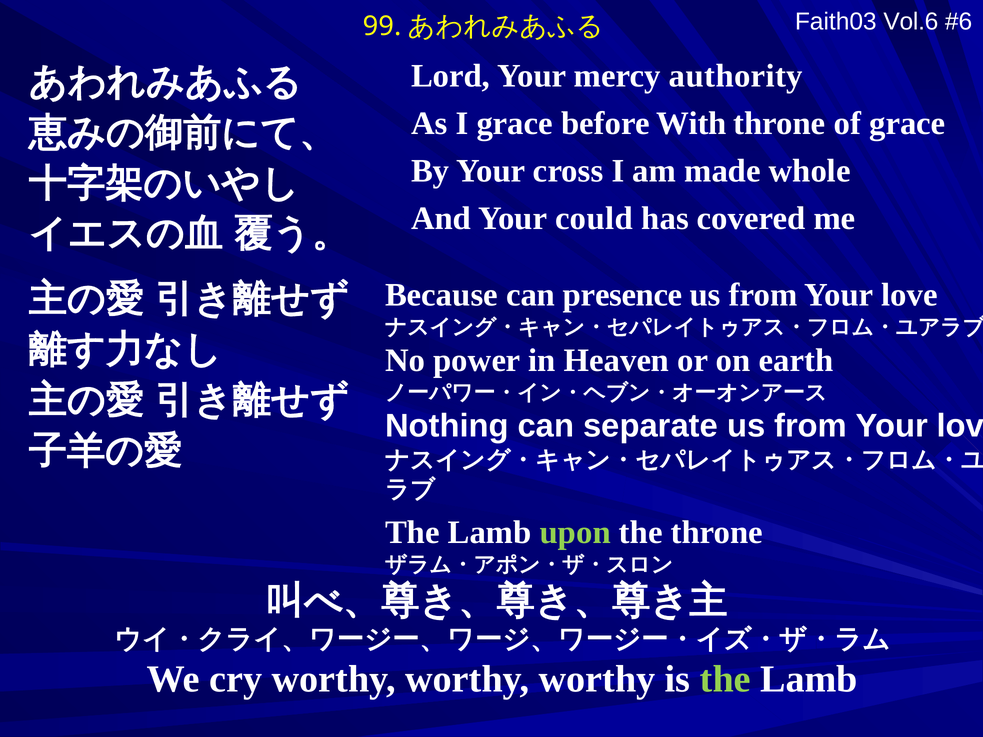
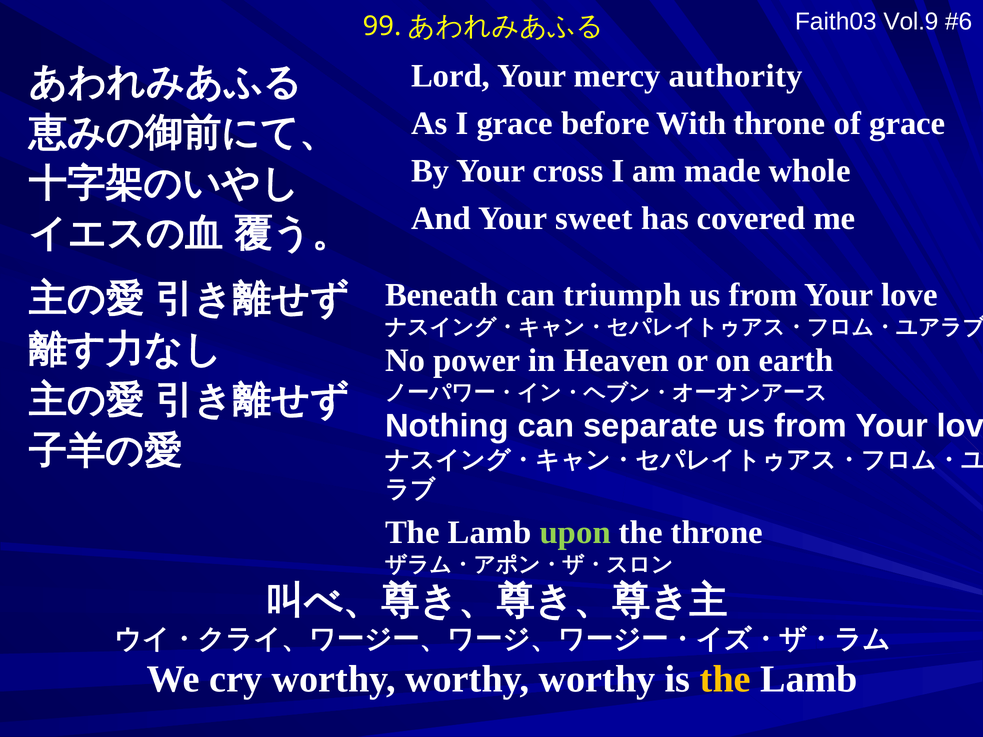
Vol.6: Vol.6 -> Vol.9 (911, 21)
could: could -> sweet (594, 219)
Because: Because -> Beneath (442, 295)
presence: presence -> triumph (622, 295)
the colour: light green -> yellow (725, 679)
